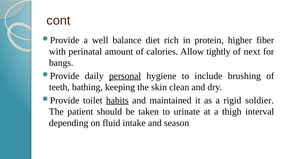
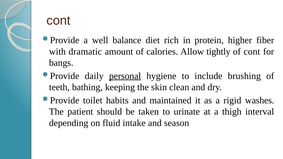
perinatal: perinatal -> dramatic (85, 52)
of next: next -> cont (252, 52)
habits underline: present -> none (117, 100)
soldier: soldier -> washes (260, 100)
